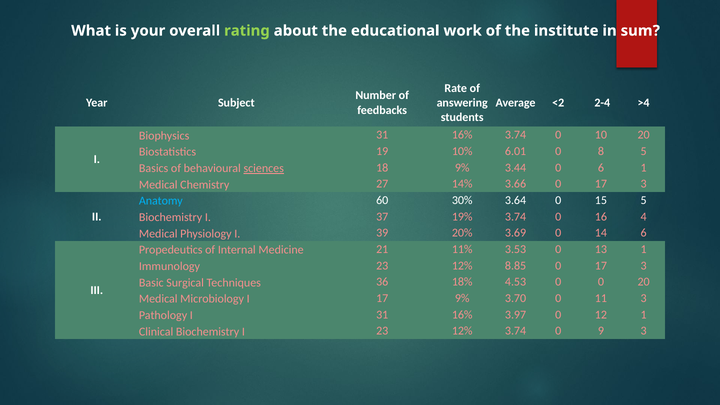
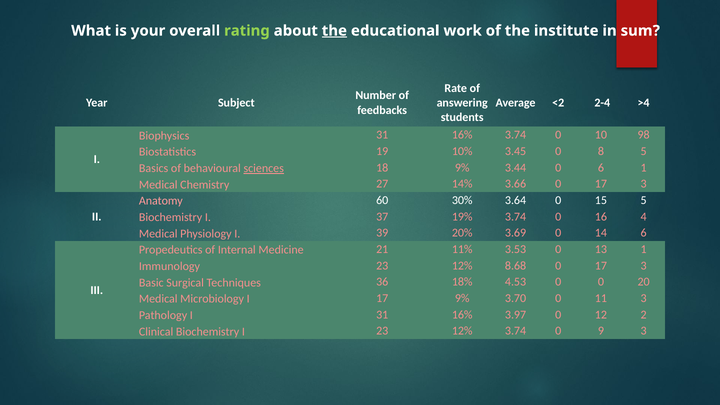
the underline: none -> present (334, 31)
10 20: 20 -> 98 (644, 135)
6.01: 6.01 -> 3.45 (516, 151)
Anatomy colour: light blue -> pink (161, 201)
8.85: 8.85 -> 8.68 (516, 266)
12 1: 1 -> 2 (644, 315)
